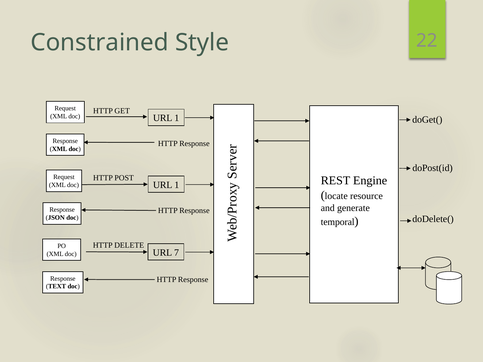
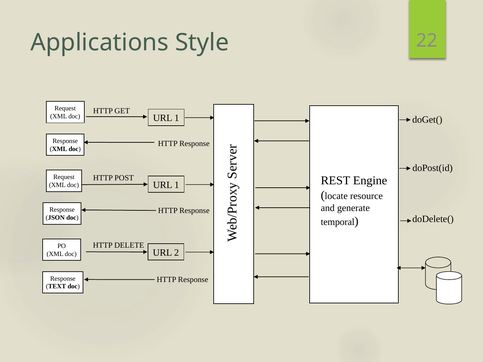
Constrained: Constrained -> Applications (100, 43)
7: 7 -> 2 (177, 253)
